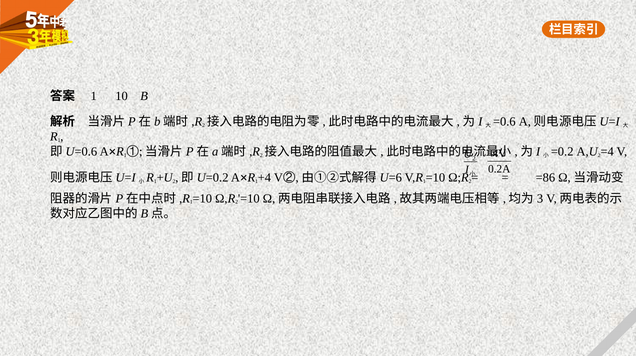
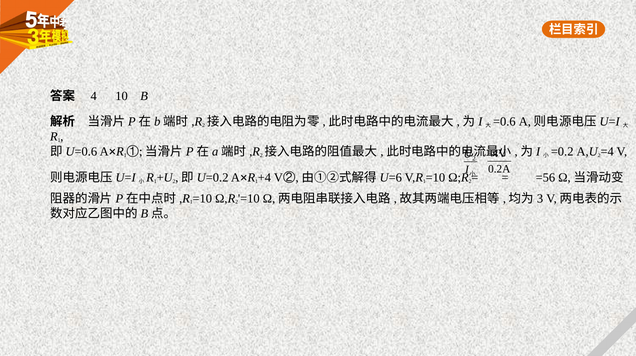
1: 1 -> 4 (94, 96)
=86: =86 -> =56 (545, 177)
